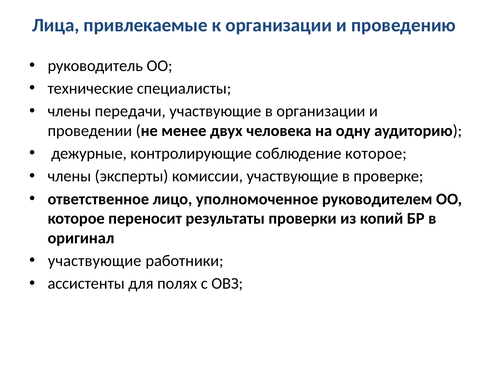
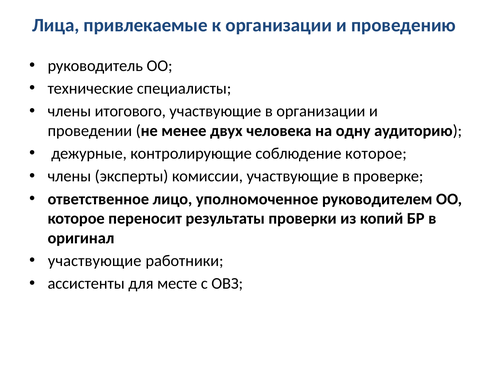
передачи: передачи -> итогового (130, 111)
полях: полях -> месте (177, 284)
